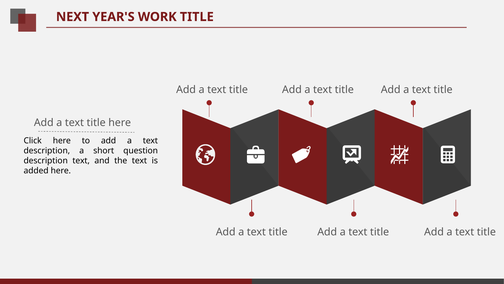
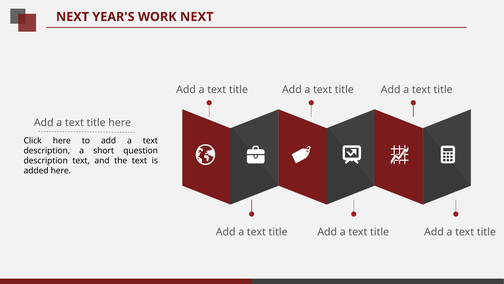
WORK TITLE: TITLE -> NEXT (197, 17)
